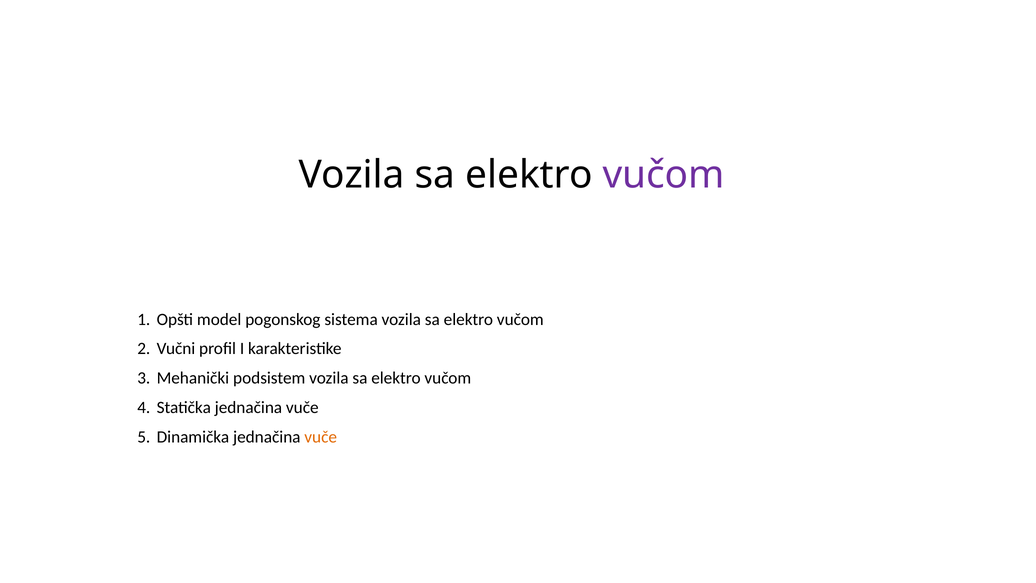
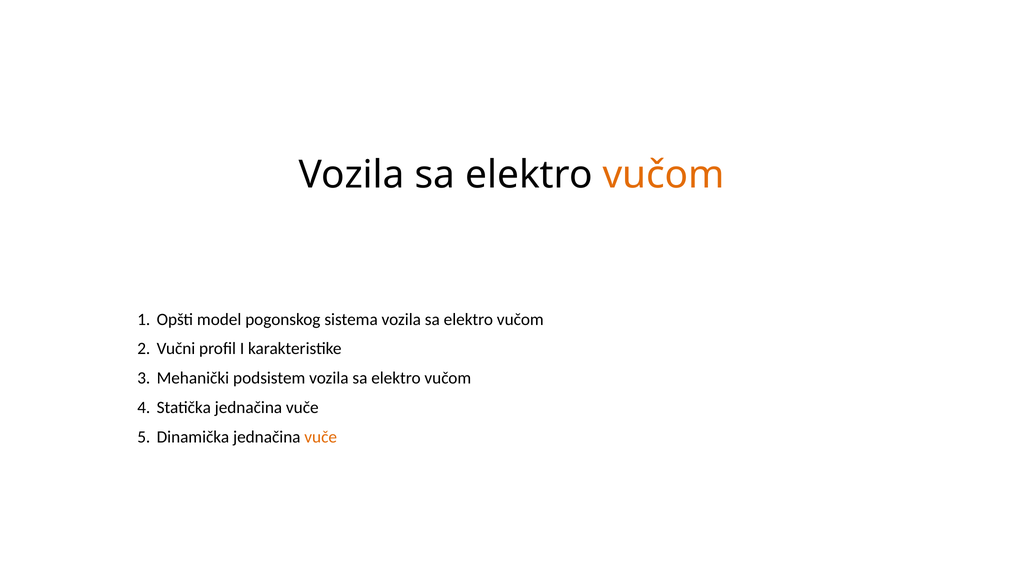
vučom colour: purple -> orange (664, 175)
